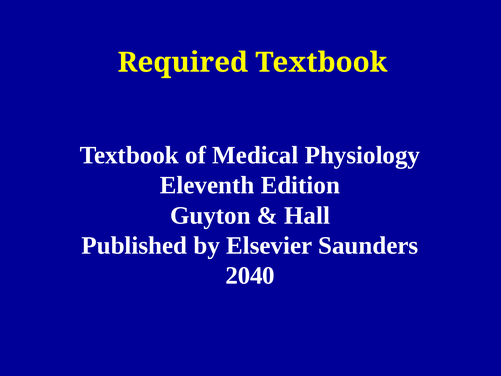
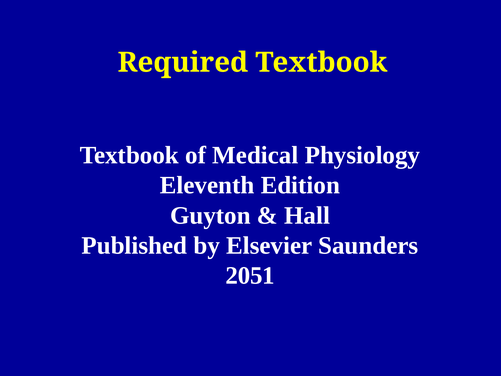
2040: 2040 -> 2051 (250, 275)
